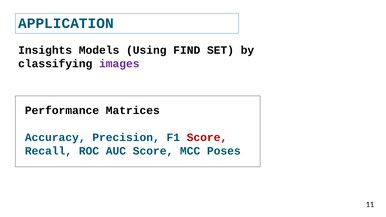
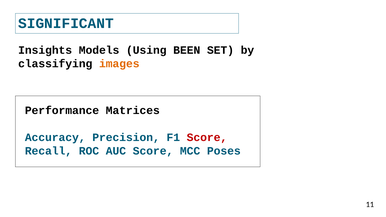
APPLICATION: APPLICATION -> SIGNIFICANT (66, 23)
FIND: FIND -> BEEN (187, 50)
images colour: purple -> orange (119, 64)
